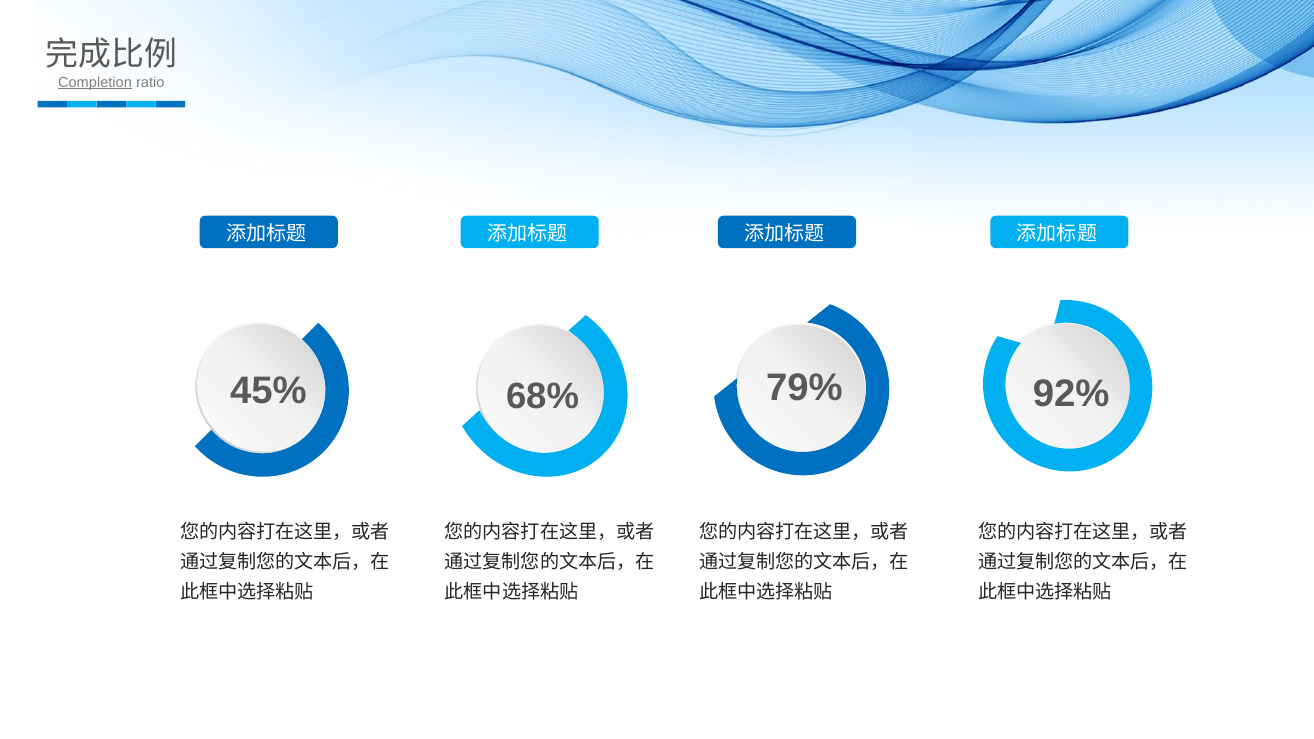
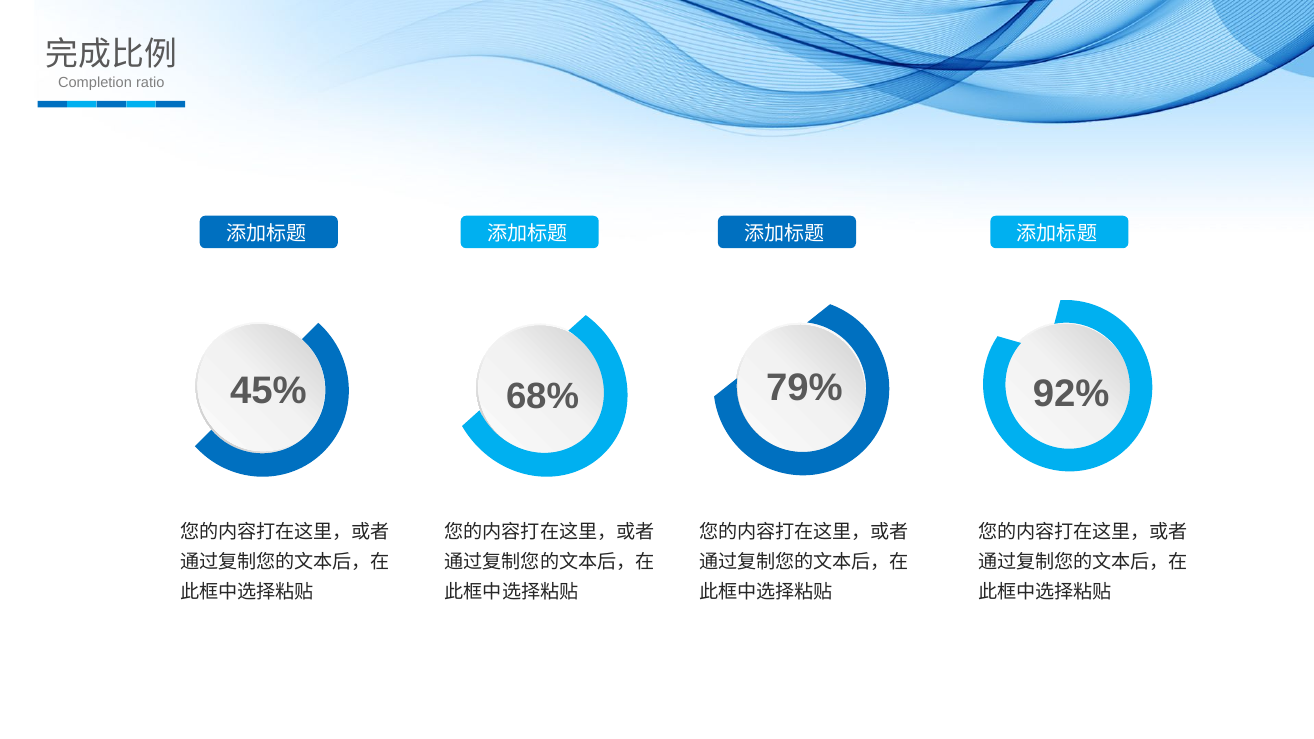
Completion underline: present -> none (95, 82)
